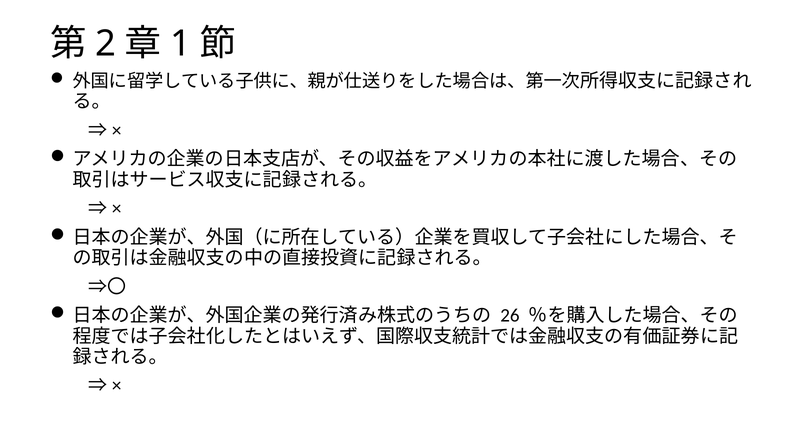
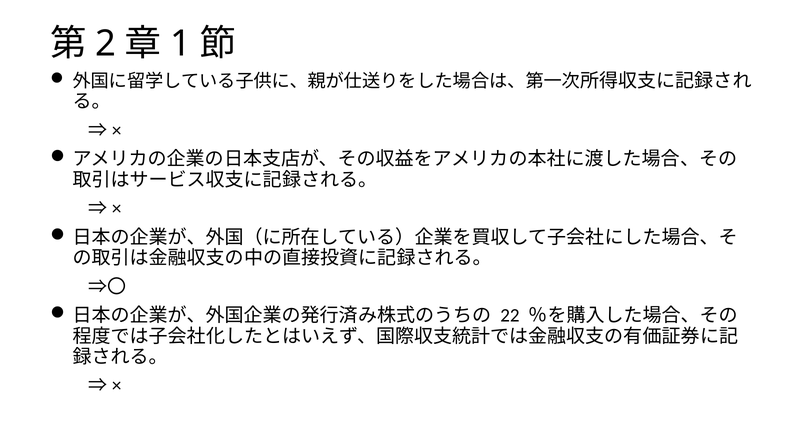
26: 26 -> 22 (510, 315)
